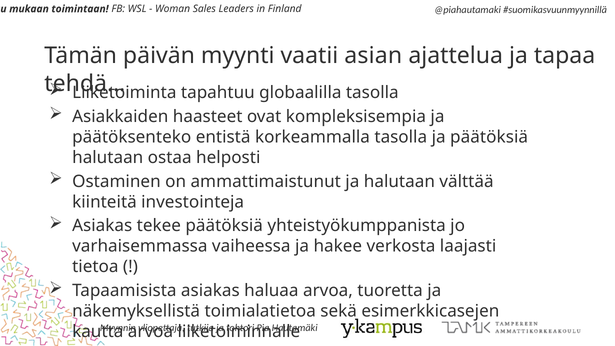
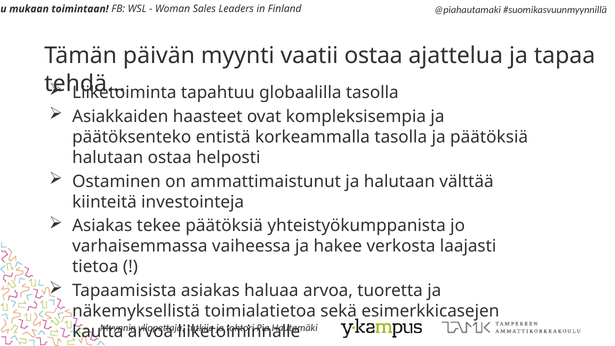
vaatii asian: asian -> ostaa (373, 56)
